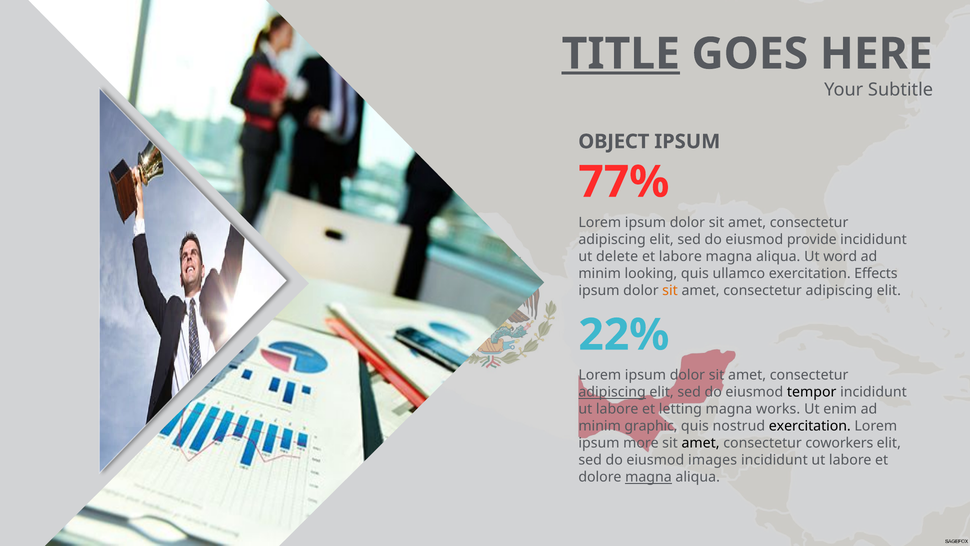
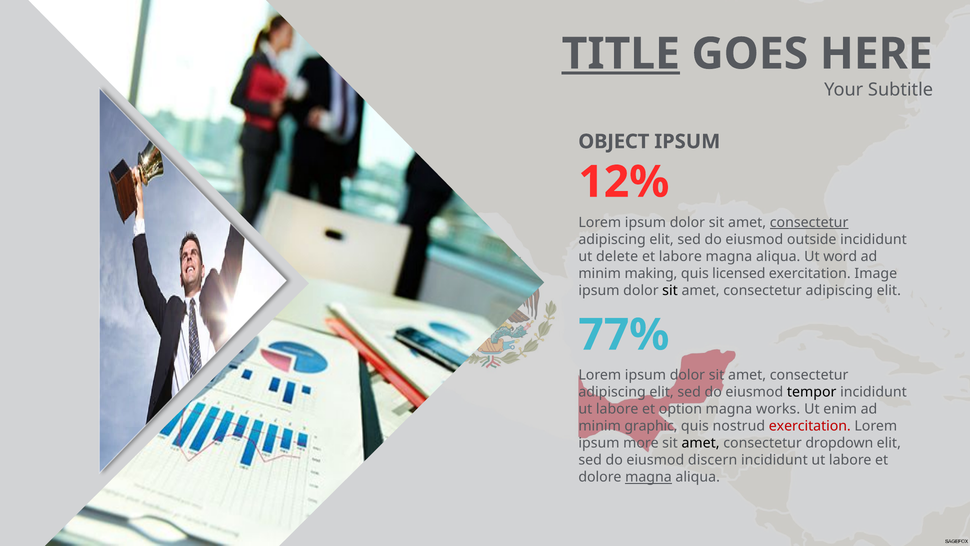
77%: 77% -> 12% (624, 182)
consectetur underline: none -> present (809, 222)
provide: provide -> outside (812, 239)
looking: looking -> making (651, 273)
ullamco: ullamco -> licensed (739, 273)
Effects: Effects -> Image (876, 273)
sit colour: orange -> black (670, 290)
22%: 22% -> 77% (624, 335)
adipiscing underline: present -> none (612, 392)
letting: letting -> option (680, 409)
exercitation colour: black -> red (810, 426)
coworkers: coworkers -> dropdown (839, 443)
images: images -> discern (713, 460)
